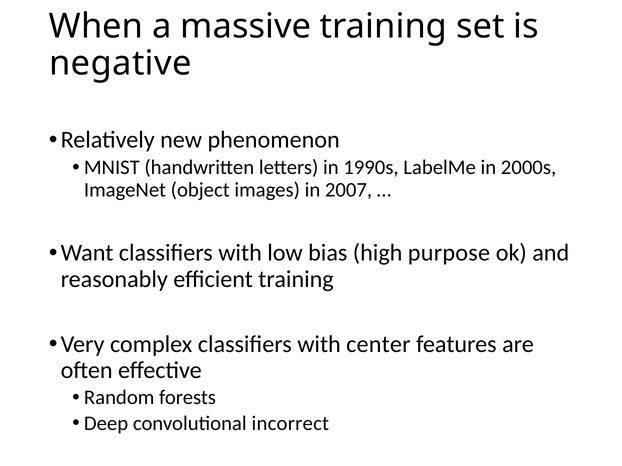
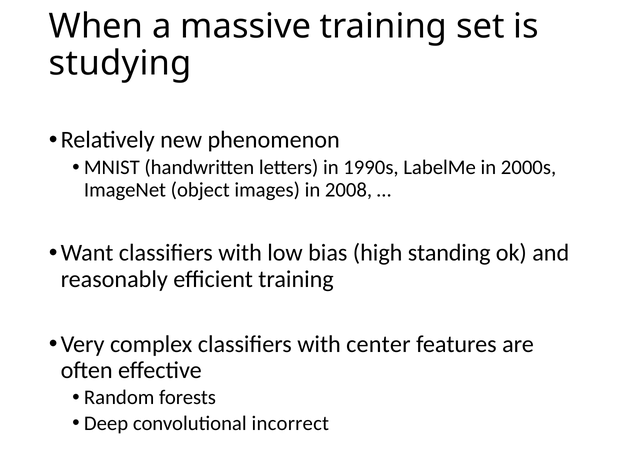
negative: negative -> studying (120, 63)
2007: 2007 -> 2008 (349, 190)
purpose: purpose -> standing (449, 253)
